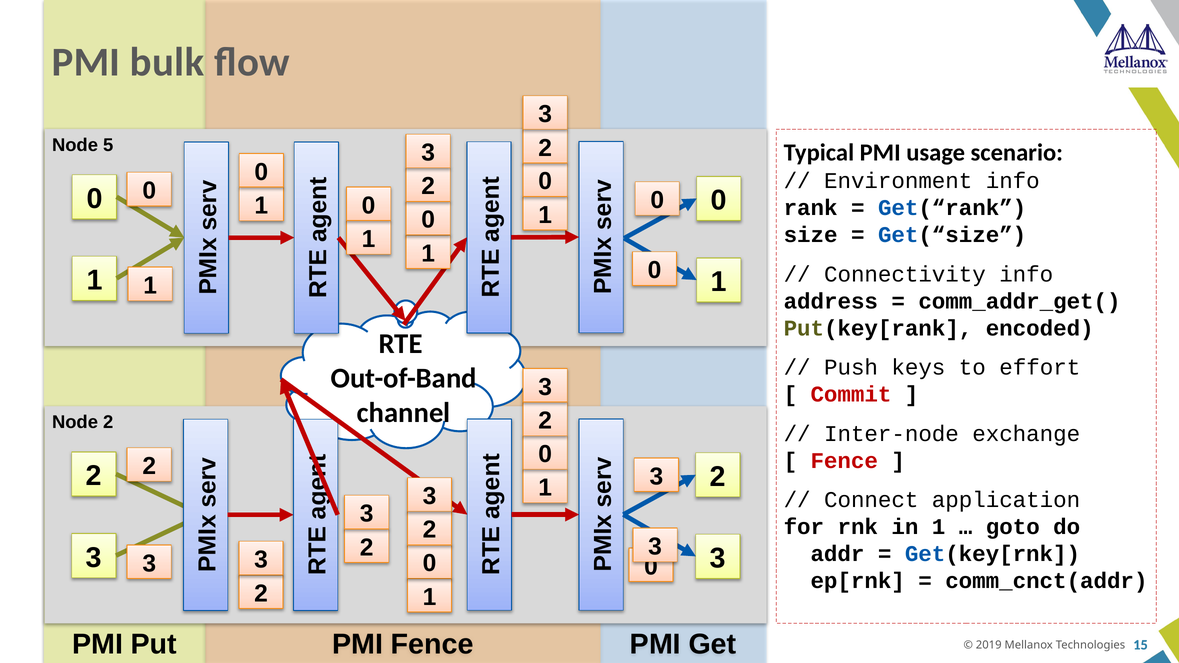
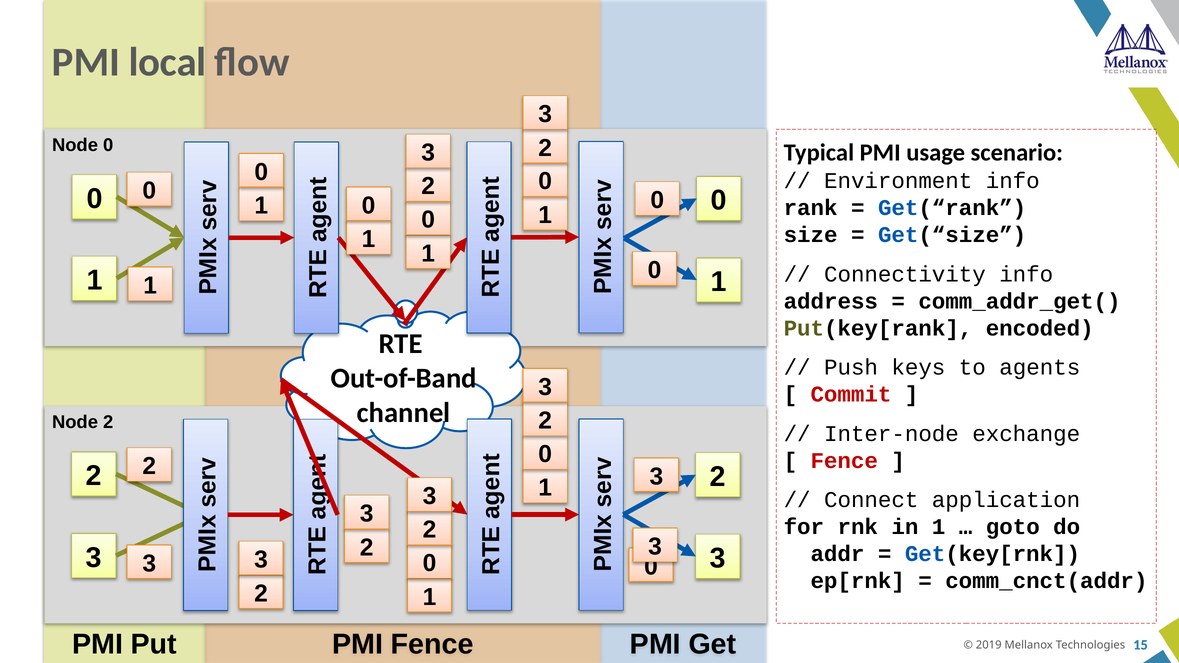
bulk: bulk -> local (168, 63)
Node 5: 5 -> 0 (108, 145)
effort: effort -> agents (1040, 368)
